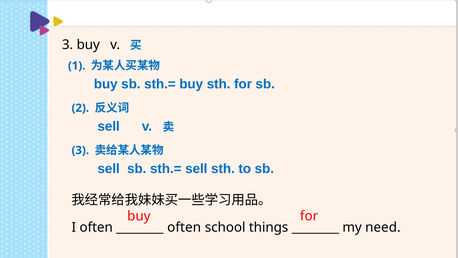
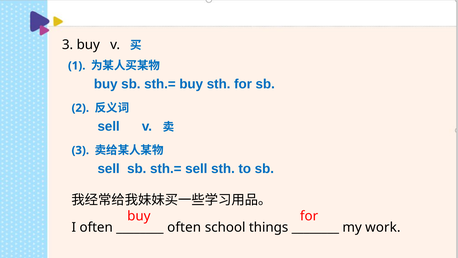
need: need -> work (383, 227)
